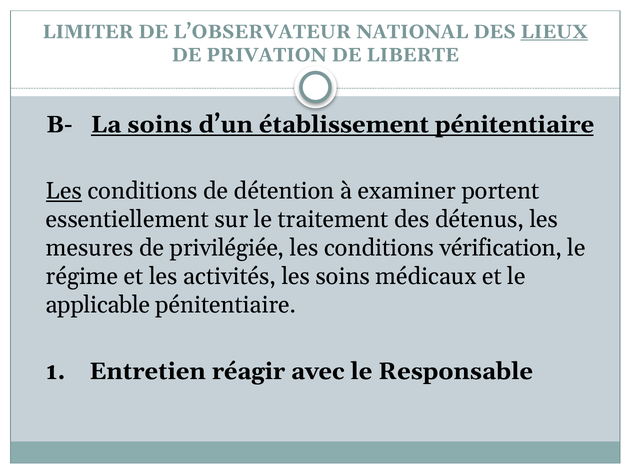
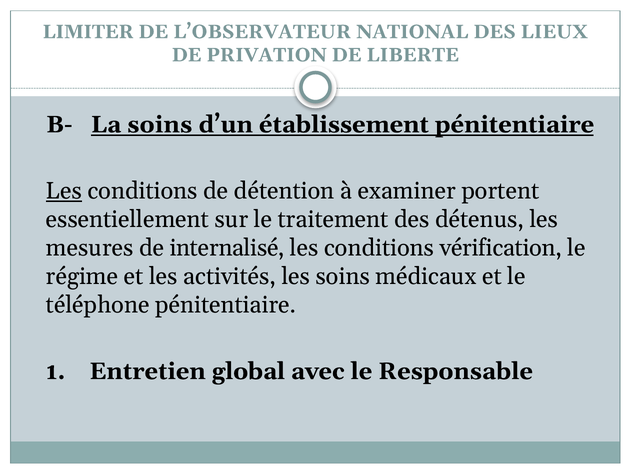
LIEUX underline: present -> none (554, 32)
privilégiée: privilégiée -> internalisé (227, 248)
applicable: applicable -> téléphone (98, 304)
réagir: réagir -> global (248, 371)
